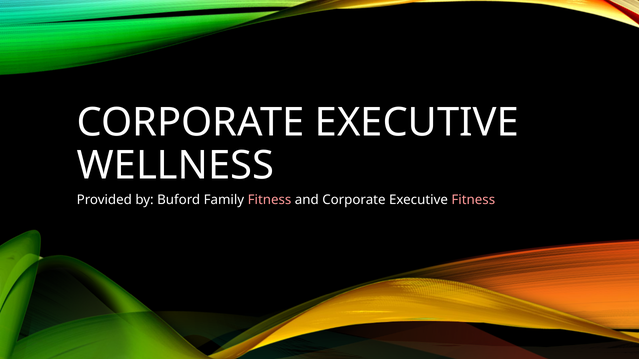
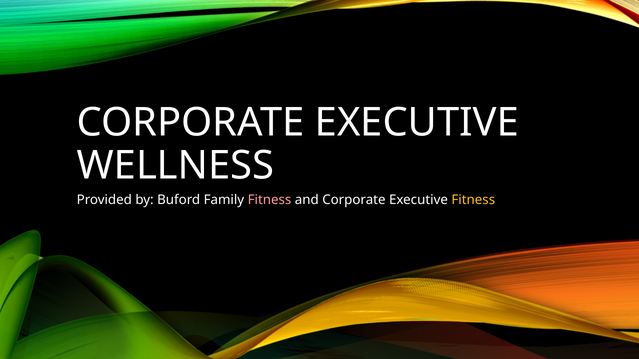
Fitness colour: pink -> yellow (473, 200)
